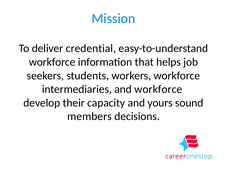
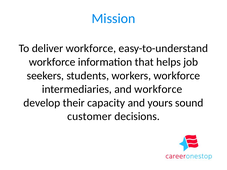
deliver credential: credential -> workforce (91, 48)
members: members -> customer (89, 117)
